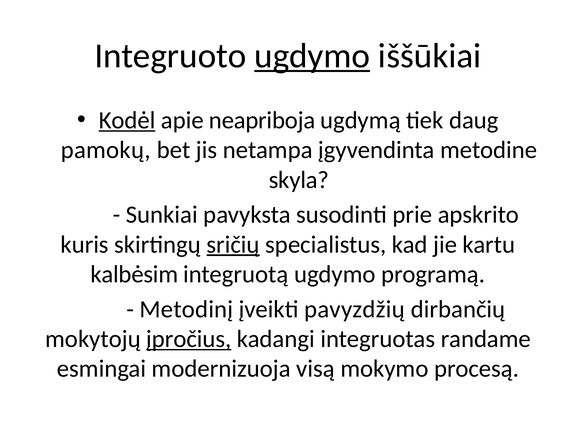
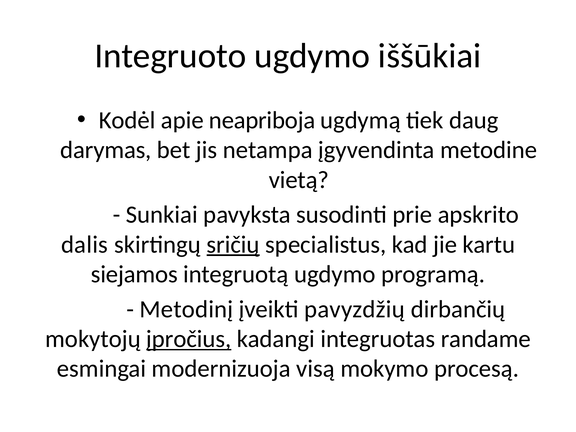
ugdymo underline: present -> none (312, 56)
Kodėl underline: present -> none (127, 120)
pamokų: pamokų -> darymas (106, 150)
skyla: skyla -> vietą (299, 180)
kuris: kuris -> dalis (84, 245)
kalbėsim: kalbėsim -> siejamos (134, 274)
